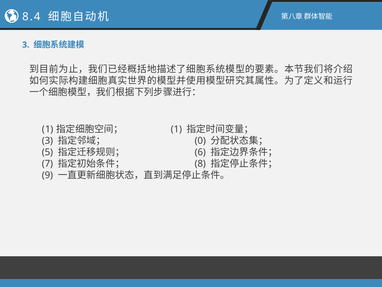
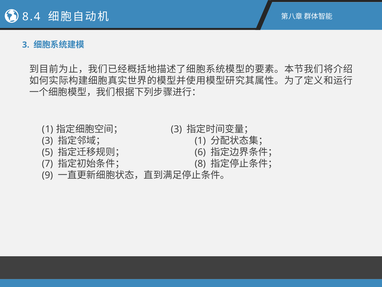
1: 1 -> 3 (176, 129)
0: 0 -> 1 (200, 140)
